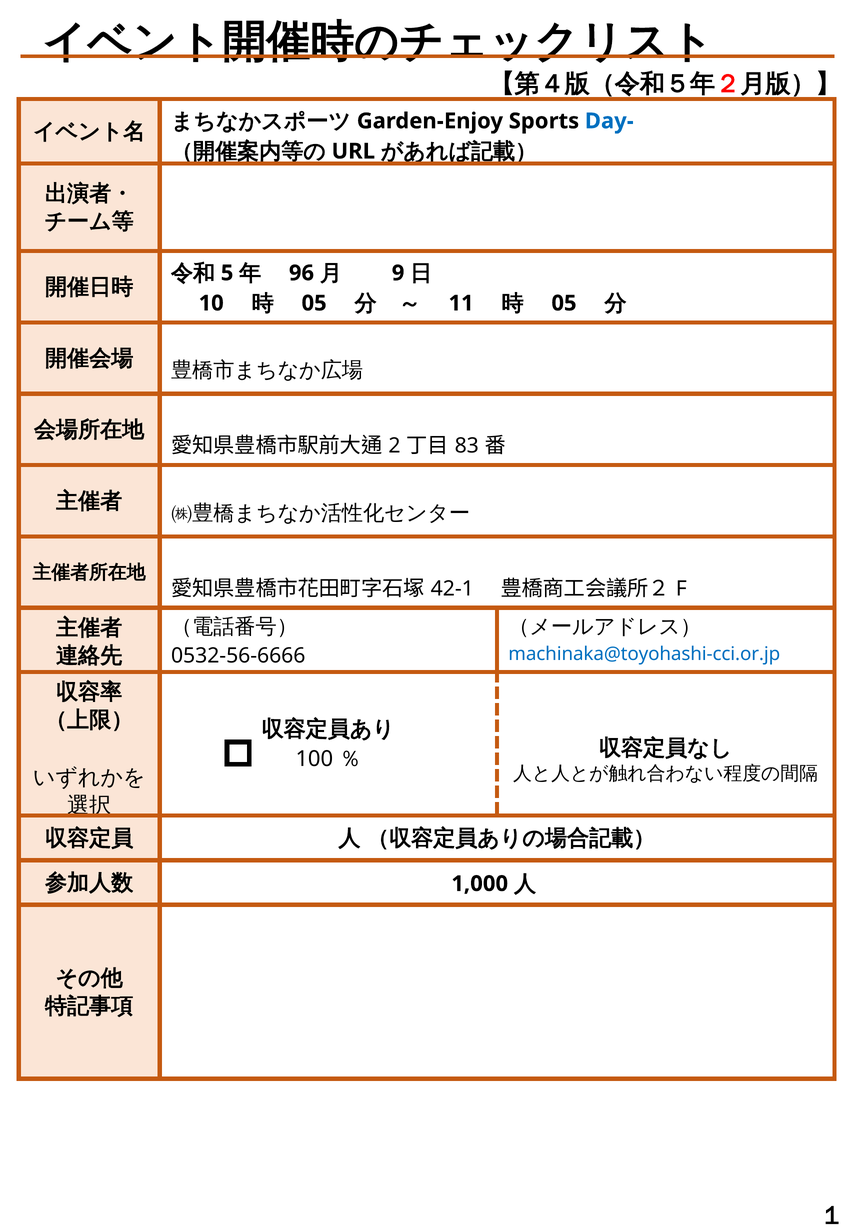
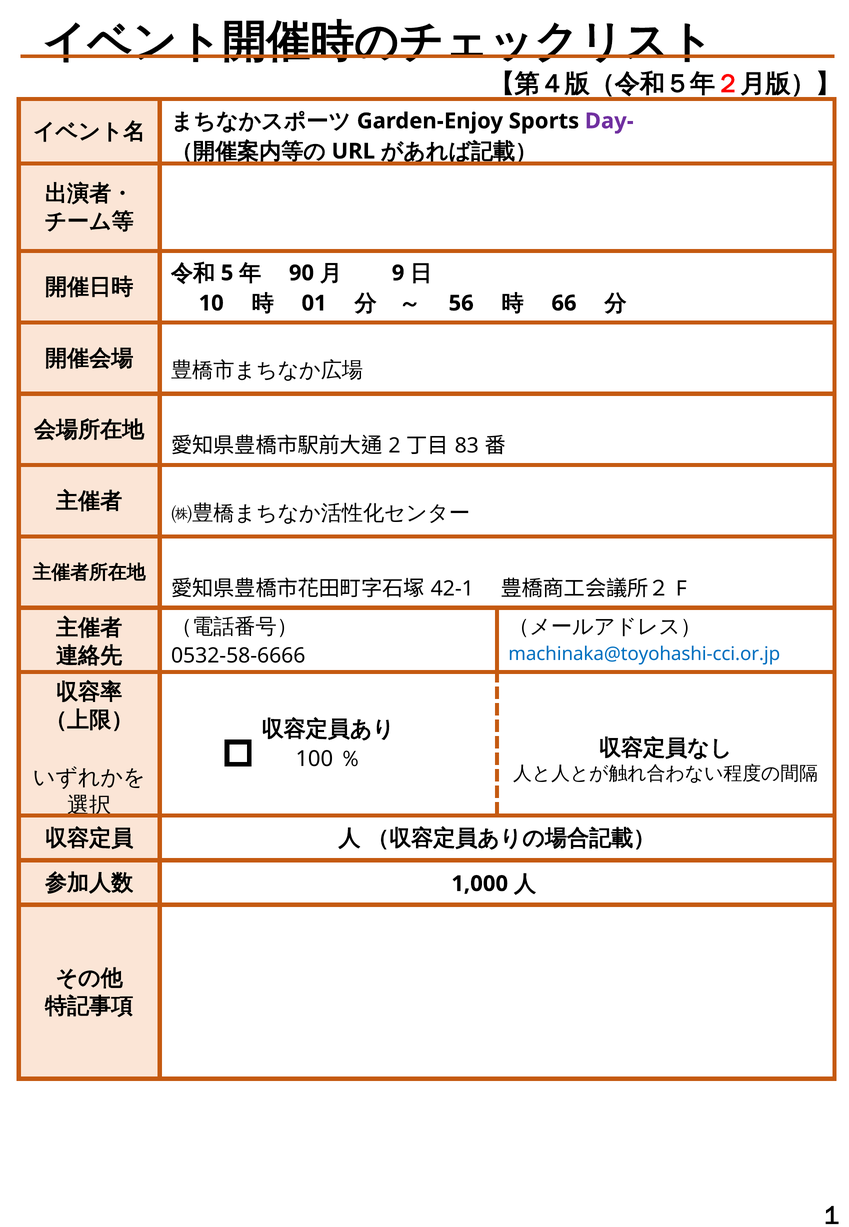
Day- colour: blue -> purple (609, 121)
96: 96 -> 90 (301, 273)
05: 05 -> 01 (314, 303)
11: 11 -> 56 (461, 303)
05: 05 -> 66 (564, 303)
0532-56-6666: 0532-56-6666 -> 0532-58-6666 (238, 655)
